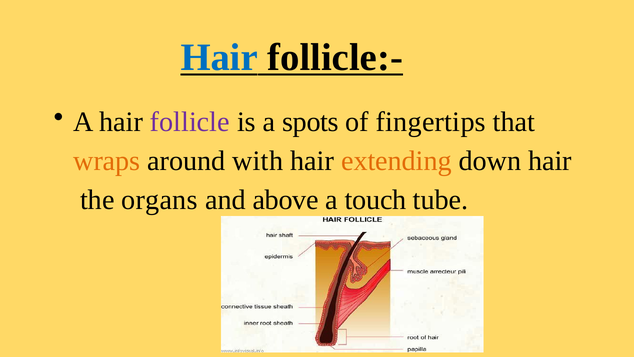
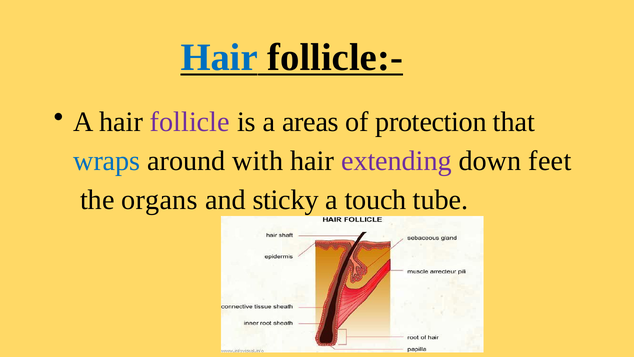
spots: spots -> areas (310, 122)
fingertips: fingertips -> protection (431, 122)
wraps colour: orange -> blue (107, 161)
extending colour: orange -> purple (396, 161)
down hair: hair -> feet (550, 161)
above: above -> sticky (286, 200)
